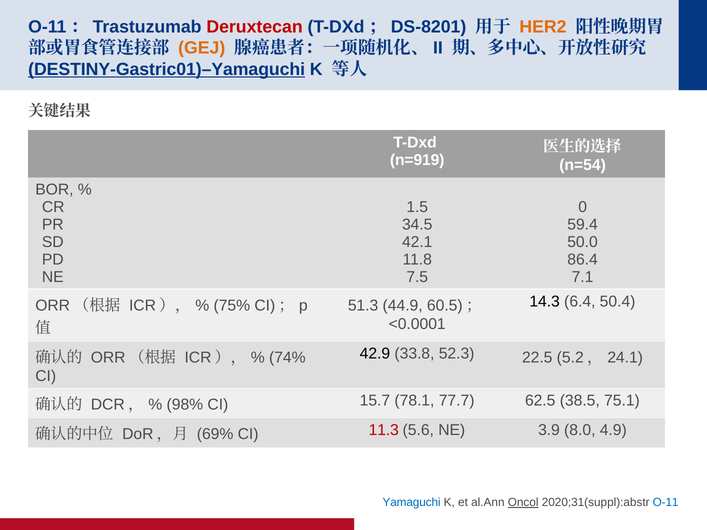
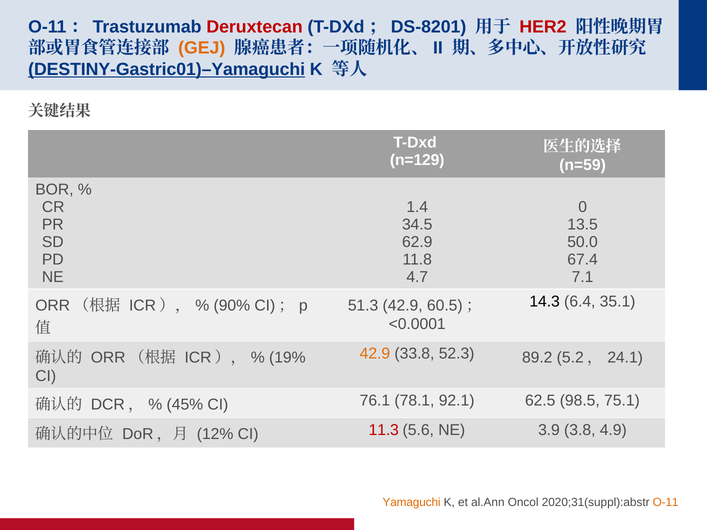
HER2 colour: orange -> red (543, 27)
n=919: n=919 -> n=129 (417, 160)
n=54: n=54 -> n=59 (583, 165)
1.5: 1.5 -> 1.4 (417, 207)
59.4: 59.4 -> 13.5 (583, 225)
42.1: 42.1 -> 62.9 (417, 242)
86.4: 86.4 -> 67.4 (583, 260)
7.5: 7.5 -> 4.7 (417, 277)
50.4: 50.4 -> 35.1 (618, 302)
75%: 75% -> 90% (232, 306)
51.3 44.9: 44.9 -> 42.9 (403, 306)
42.9 colour: black -> orange (375, 354)
22.5: 22.5 -> 89.2 (537, 358)
74%: 74% -> 19% (287, 358)
98%: 98% -> 45% (185, 405)
15.7: 15.7 -> 76.1 (375, 401)
77.7: 77.7 -> 92.1 (457, 401)
38.5: 38.5 -> 98.5 (580, 401)
69%: 69% -> 12% (215, 434)
8.0: 8.0 -> 3.8 (580, 430)
Yamaguchi colour: blue -> orange (412, 503)
Oncol underline: present -> none (523, 503)
O-11 colour: blue -> orange (666, 503)
